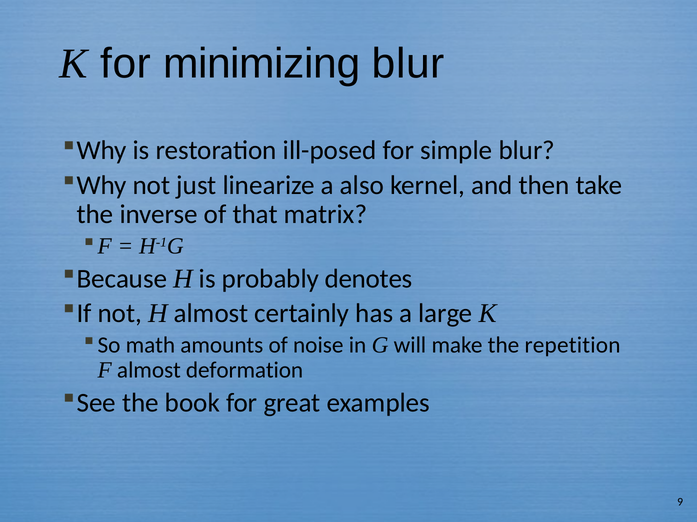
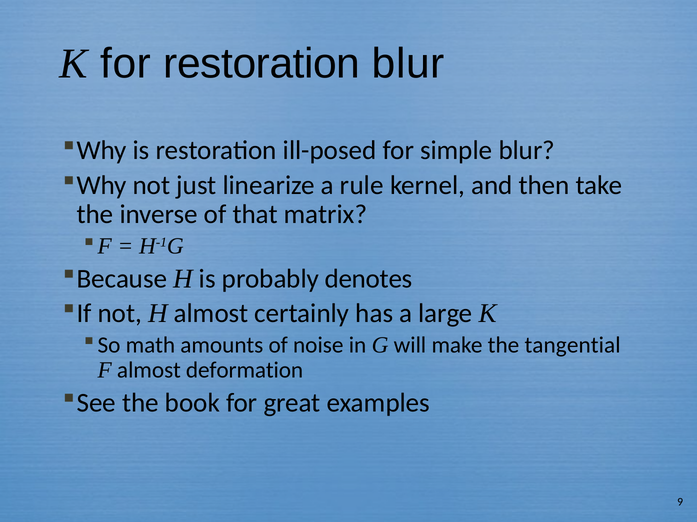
for minimizing: minimizing -> restoration (262, 64)
also: also -> rule (362, 185)
repetition: repetition -> tangential (573, 346)
